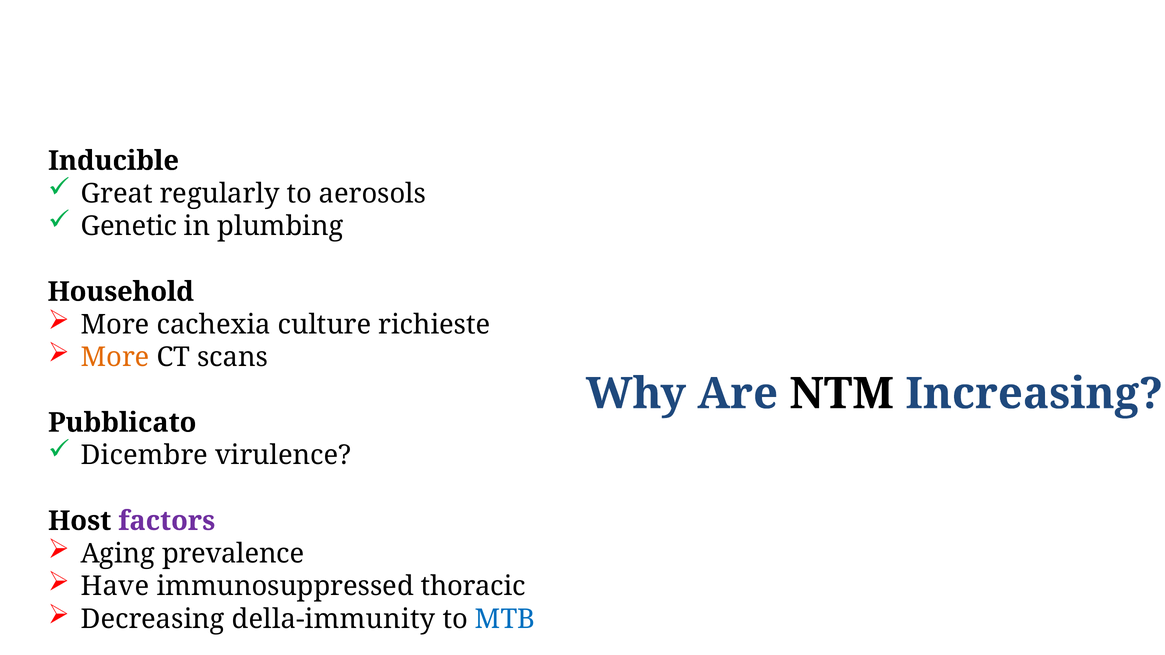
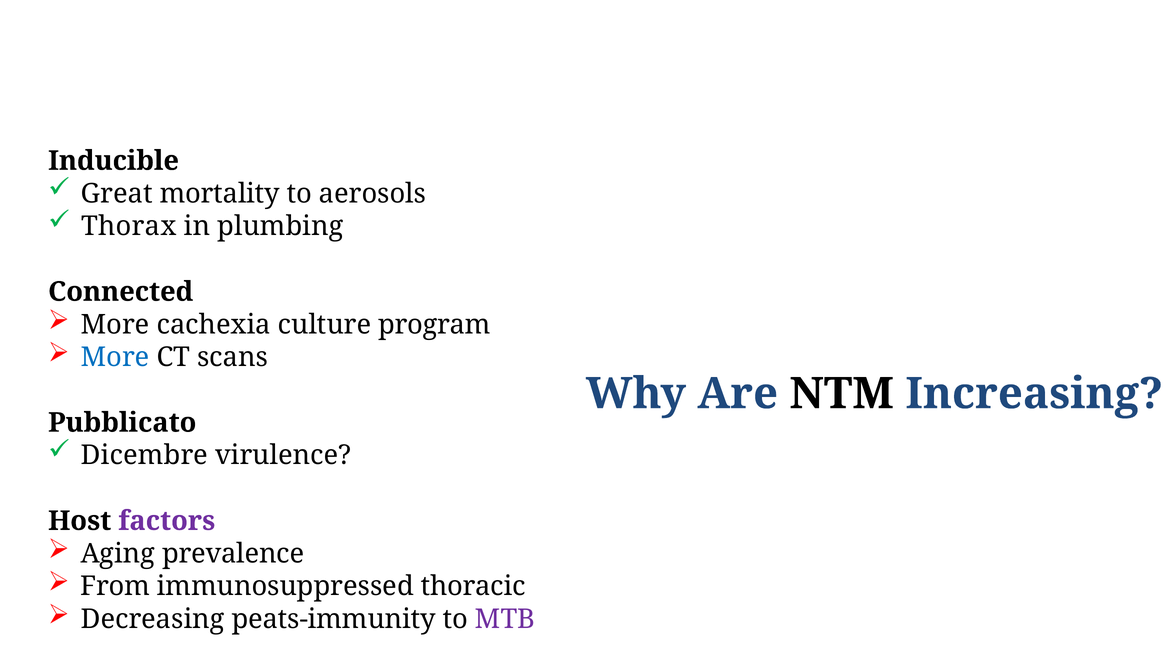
regularly: regularly -> mortality (220, 194)
Genetic: Genetic -> Thorax (129, 226)
Household: Household -> Connected (121, 292)
richieste: richieste -> program (435, 325)
More colour: orange -> blue (115, 358)
Have: Have -> From (115, 587)
della-immunity: della-immunity -> peats-immunity (334, 620)
MTB colour: blue -> purple (505, 620)
